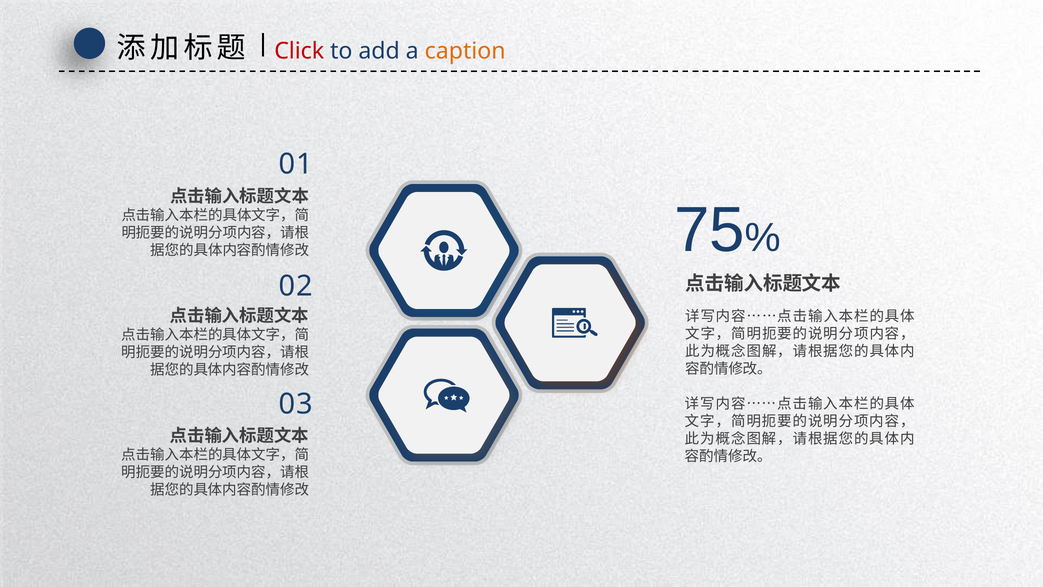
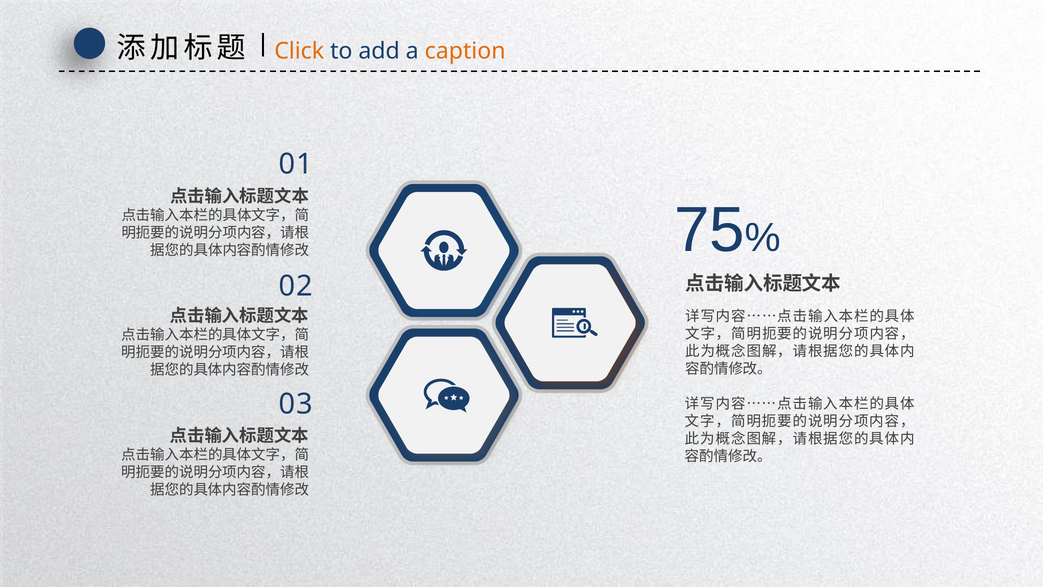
Click colour: red -> orange (299, 51)
